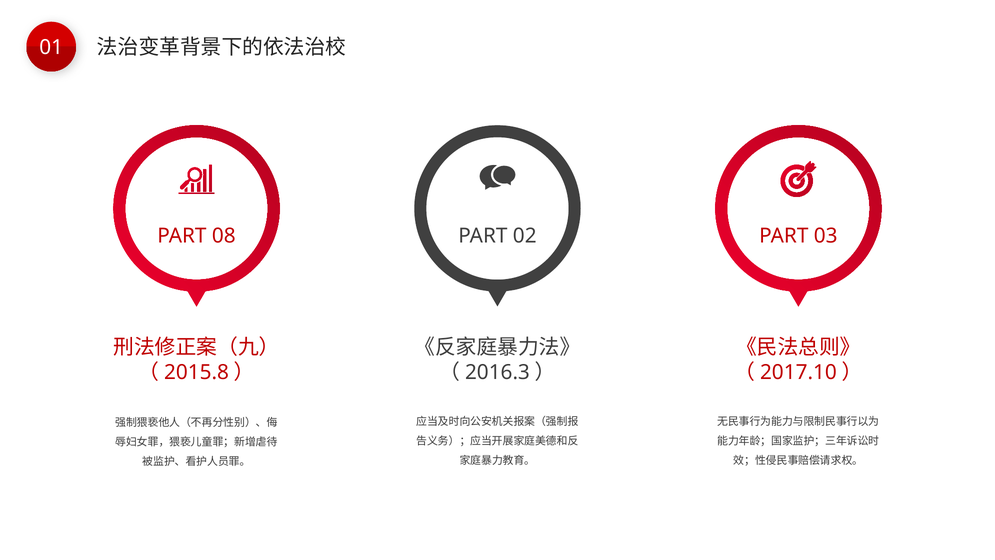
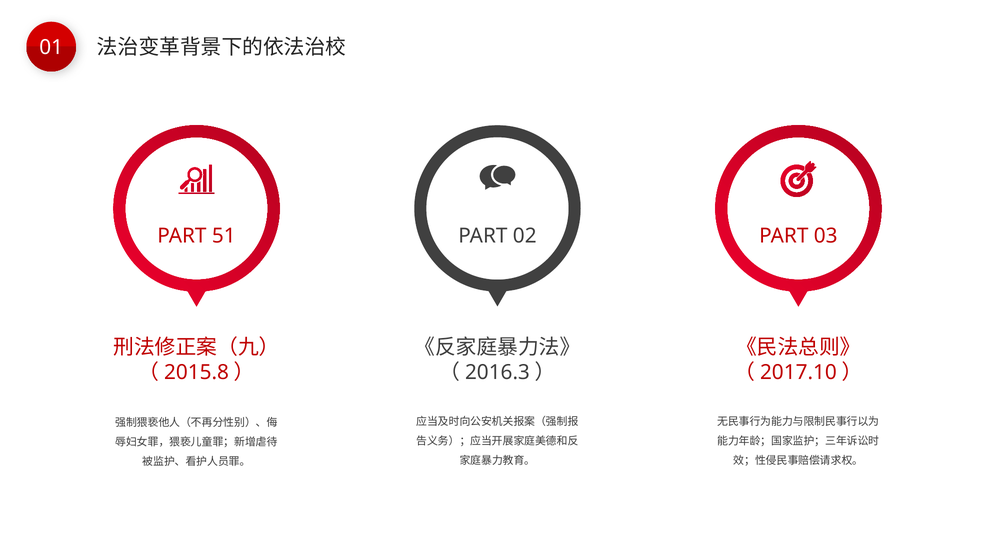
08: 08 -> 51 (224, 236)
